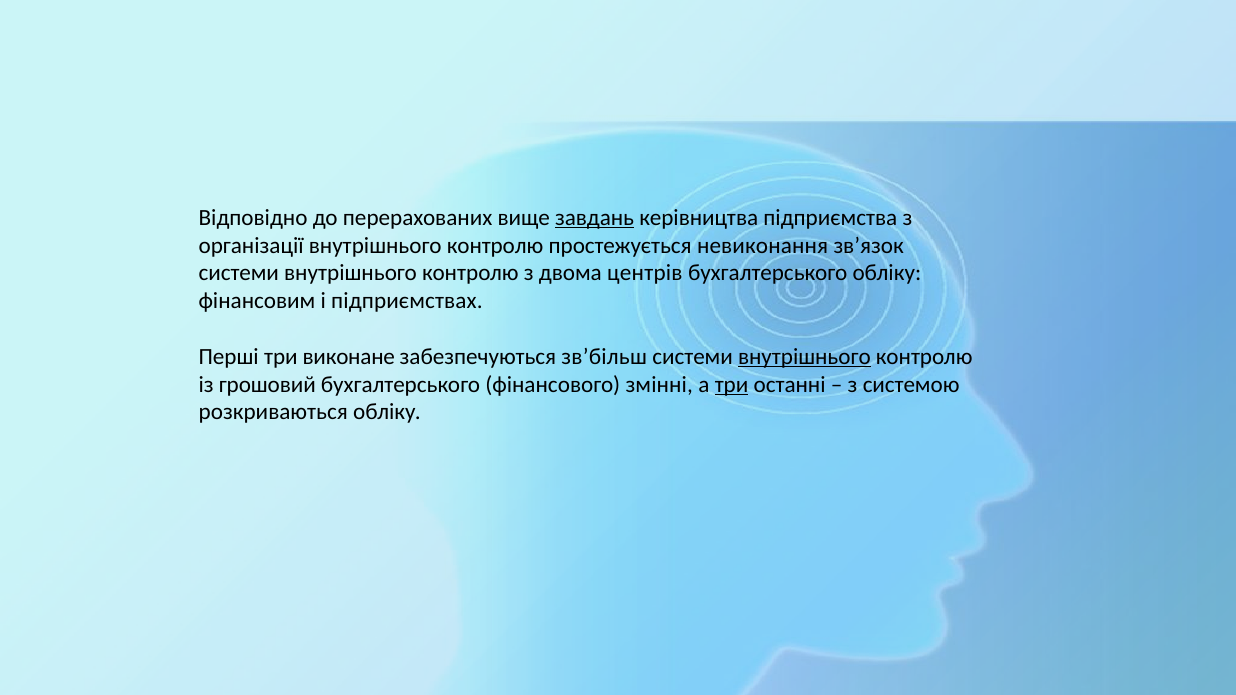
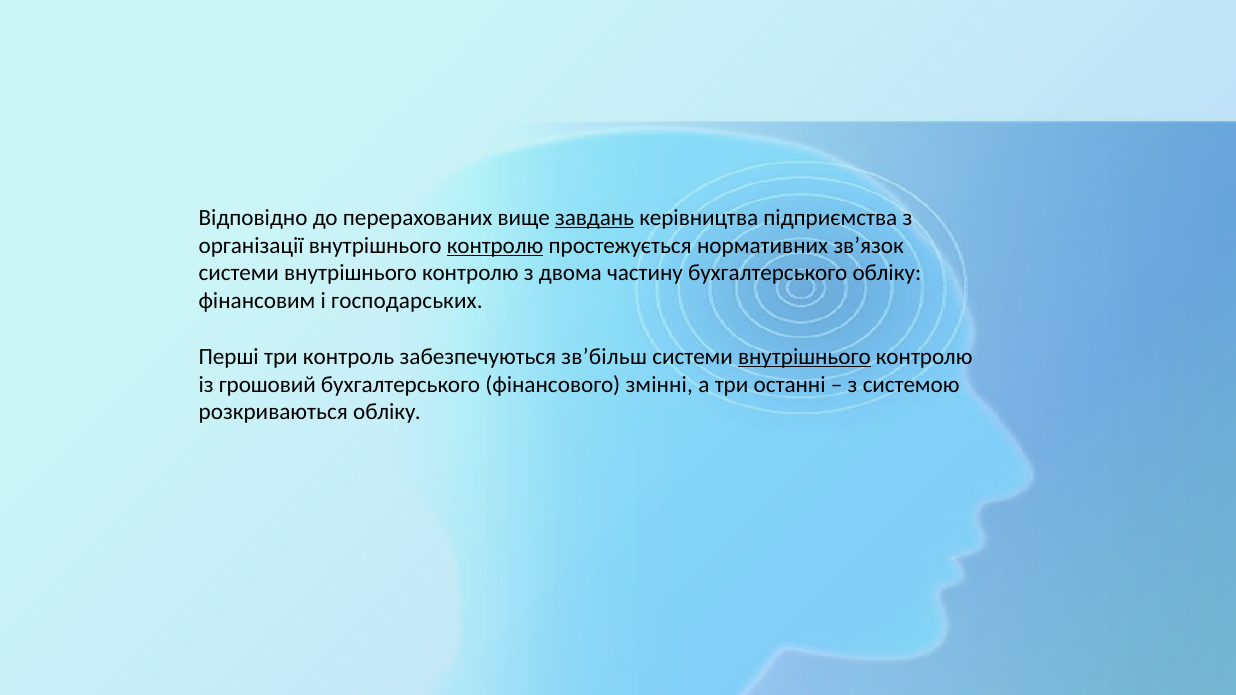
контролю underline: none -> present (495, 245)
невиконання: невиконання -> нормативних (763, 245)
центрів: центрів -> частину (645, 273)
підприємствах: підприємствах -> господарських (407, 301)
виконане: виконане -> контроль (349, 357)
три underline: present -> none (732, 385)
